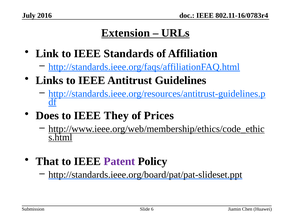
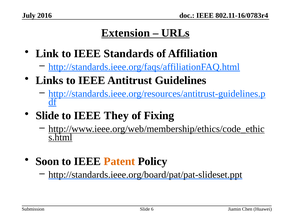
Does: Does -> Slide (47, 116)
Prices: Prices -> Fixing (159, 116)
That: That -> Soon (47, 162)
Patent colour: purple -> orange (119, 162)
